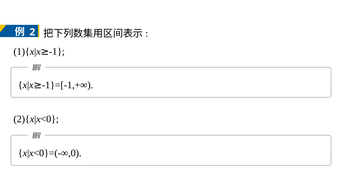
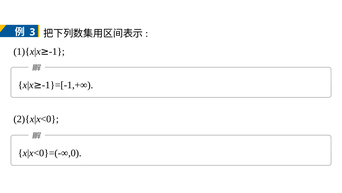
2: 2 -> 3 (32, 32)
